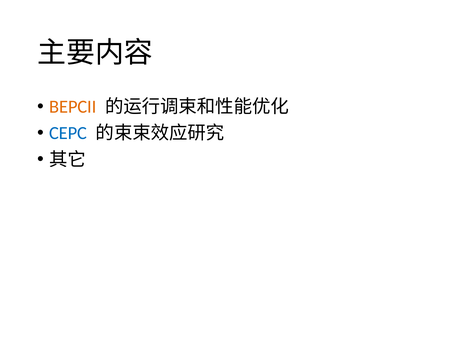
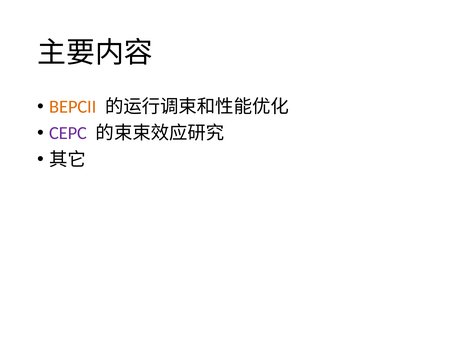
CEPC colour: blue -> purple (68, 133)
